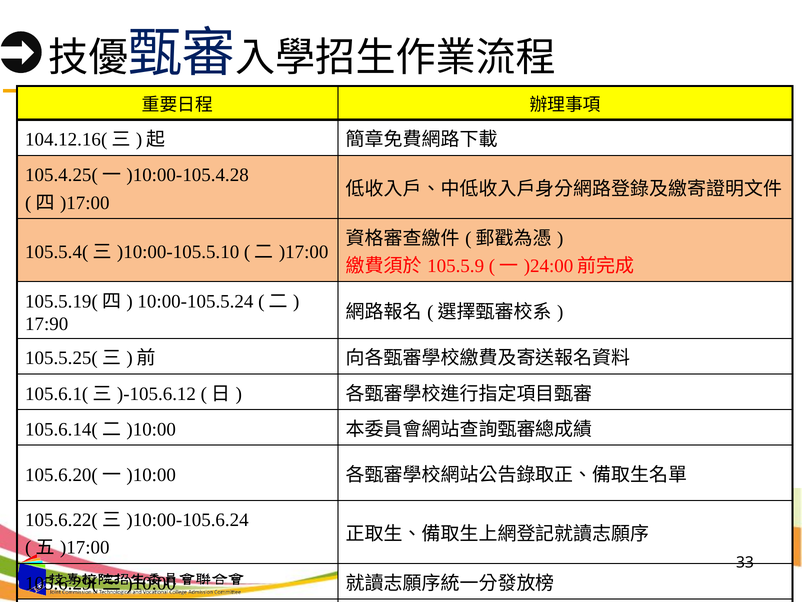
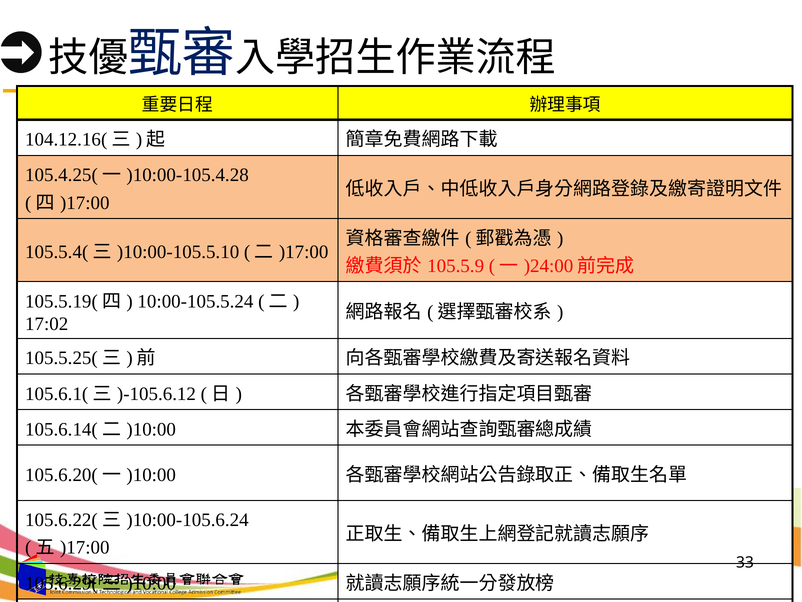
17:90: 17:90 -> 17:02 (47, 324)
